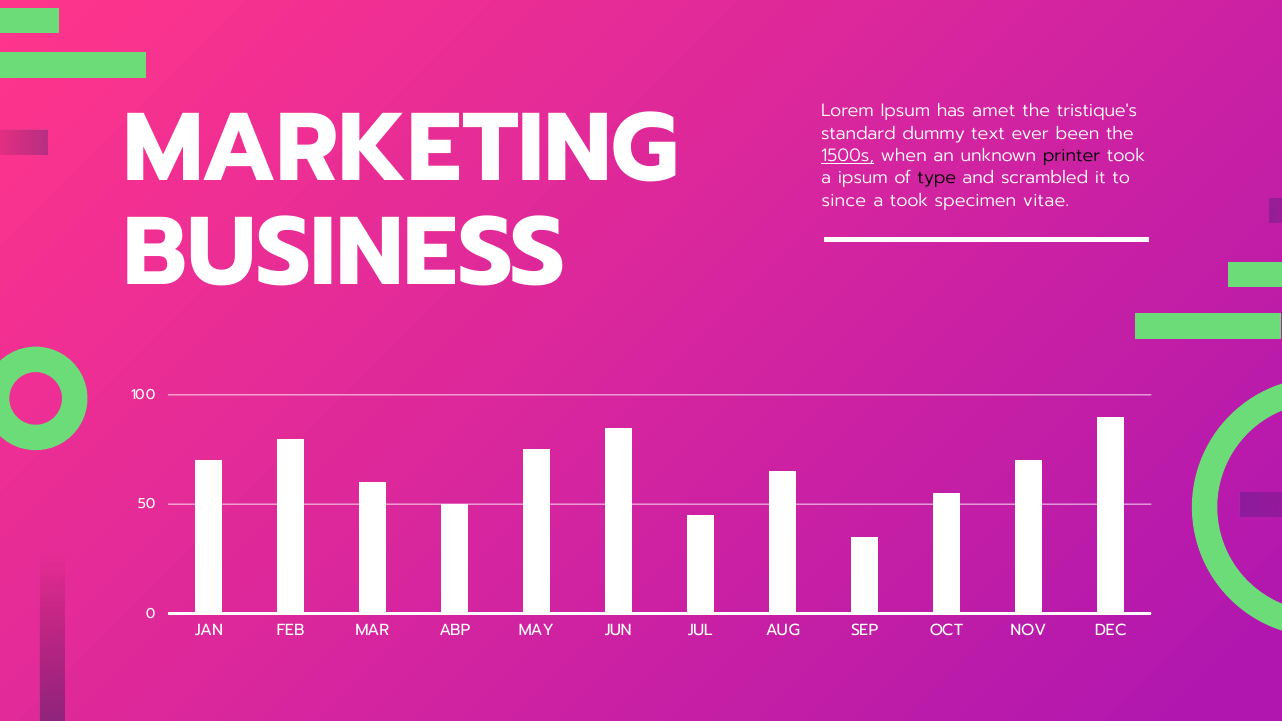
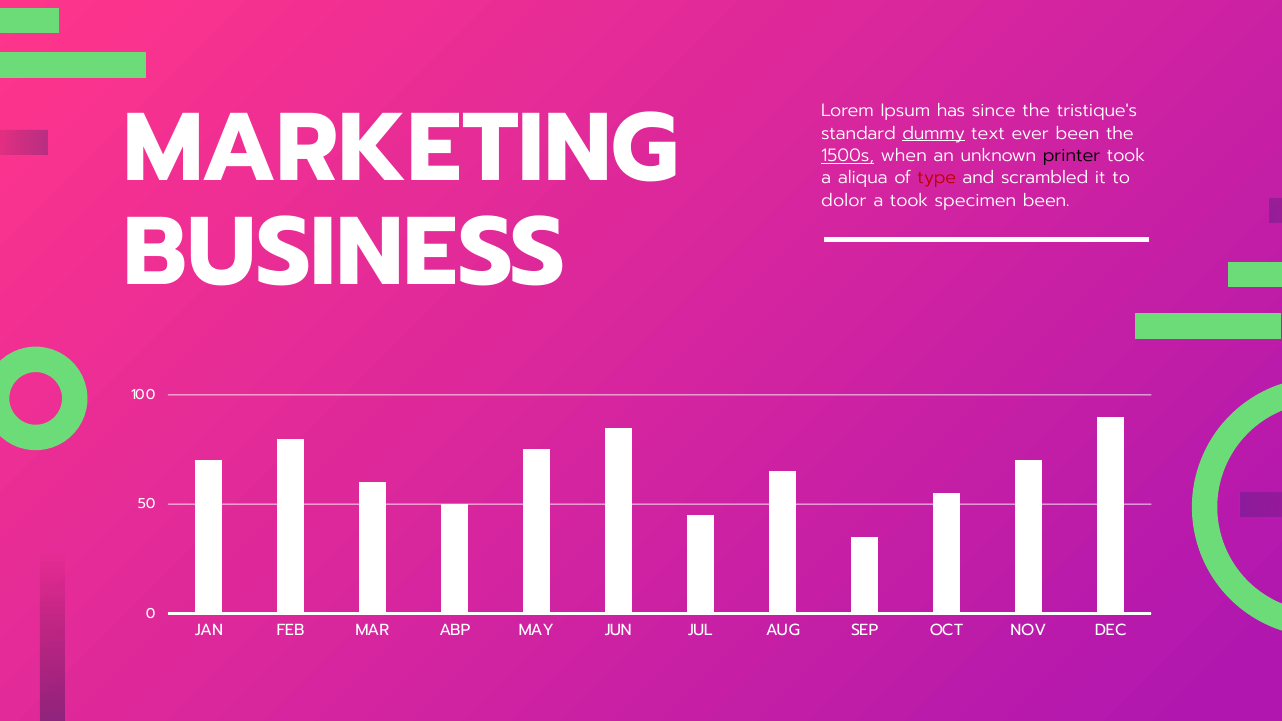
amet: amet -> since (994, 111)
dummy underline: none -> present (934, 133)
a ipsum: ipsum -> aliqua (863, 178)
type colour: black -> red (937, 178)
since: since -> dolor (844, 201)
specimen vitae: vitae -> been (1046, 201)
